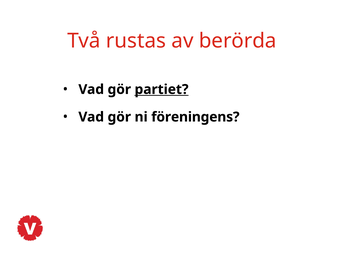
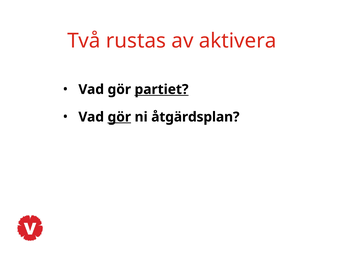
berörda: berörda -> aktivera (238, 41)
gör underline: none -> present (119, 117)
föreningens: föreningens -> åtgärdsplan (195, 117)
